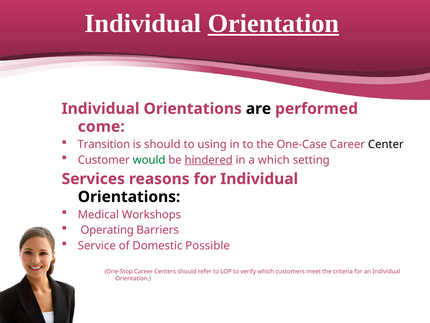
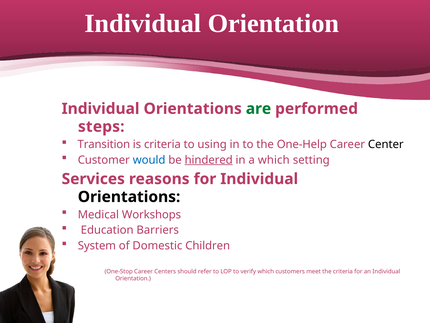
Orientation underline: present -> none (273, 23)
are colour: black -> green (258, 109)
come: come -> steps (101, 126)
is should: should -> criteria (162, 144)
One-Case: One-Case -> One-Help (302, 144)
would colour: green -> blue (149, 160)
Operating: Operating -> Education (107, 230)
Service: Service -> System (97, 245)
Possible: Possible -> Children (208, 245)
